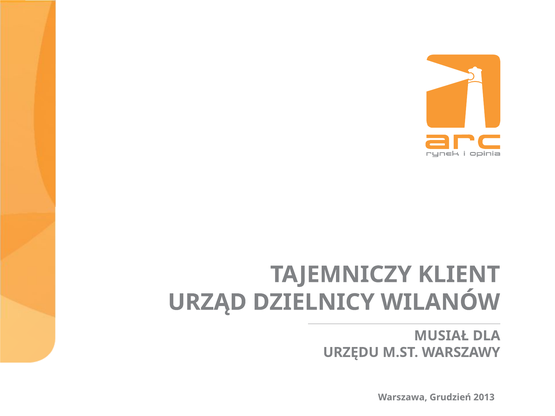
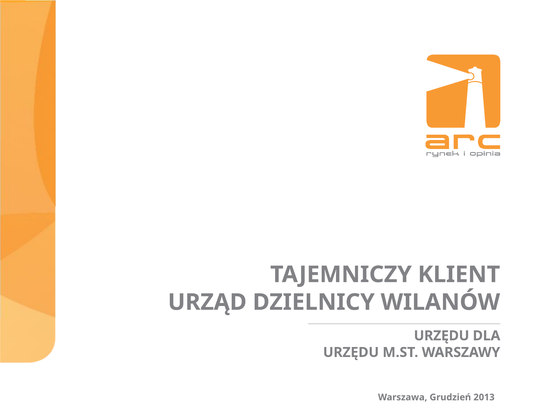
MUSIAŁ: MUSIAŁ -> URZĘDU (442, 336)
